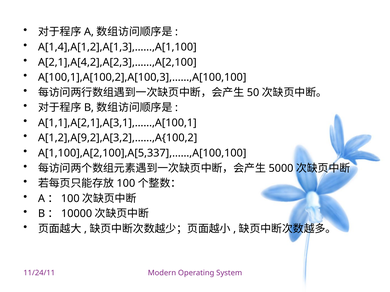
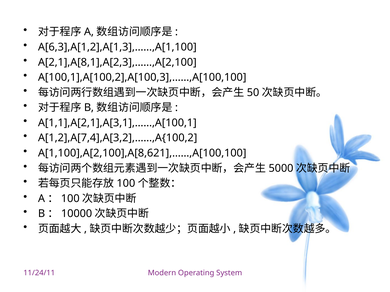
A[1,4],A[1,2],A[1,3],……,A[1,100: A[1,4],A[1,2],A[1,3],……,A[1,100 -> A[6,3],A[1,2],A[1,3],……,A[1,100 (117, 47)
A[2,1],A[4,2],A[2,3],……,A[2,100: A[2,1],A[4,2],A[2,3],……,A[2,100 -> A[2,1],A[8,1],A[2,3],……,A[2,100 (117, 62)
A[1,2],A[9,2],A[3,2],……,A{100,2: A[1,2],A[9,2],A[3,2],……,A{100,2 -> A[1,2],A[7,4],A[3,2],……,A{100,2 (118, 138)
A[1,100],A[2,100],A[5,337],……,A[100,100: A[1,100],A[2,100],A[5,337],……,A[100,100 -> A[1,100],A[2,100],A[8,621],……,A[100,100 (142, 153)
